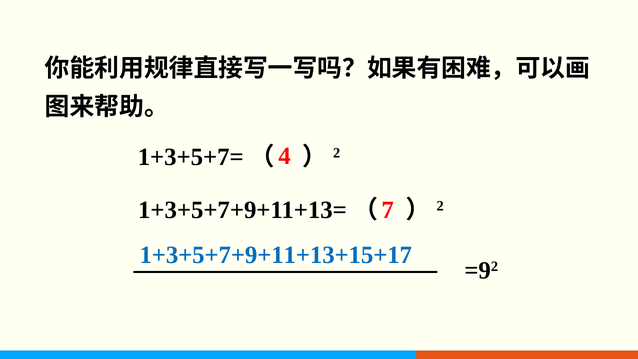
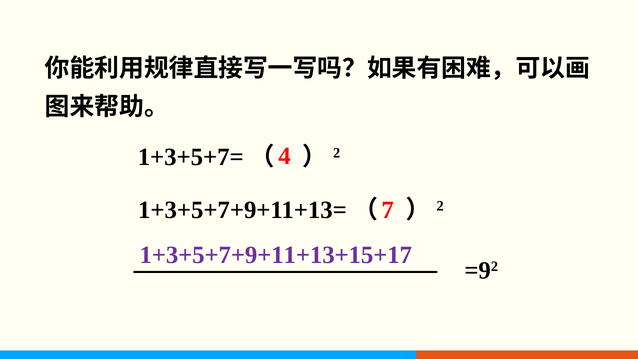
1+3+5+7+9+11+13+15+17 colour: blue -> purple (276, 255)
